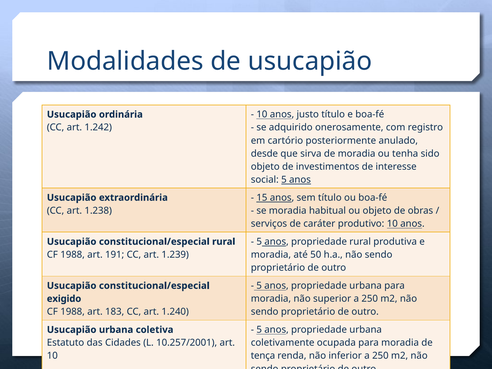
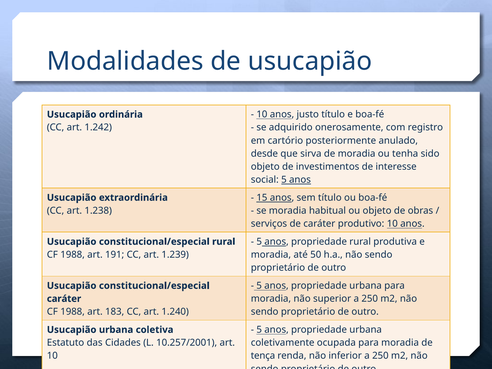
exigido: exigido -> caráter (64, 299)
